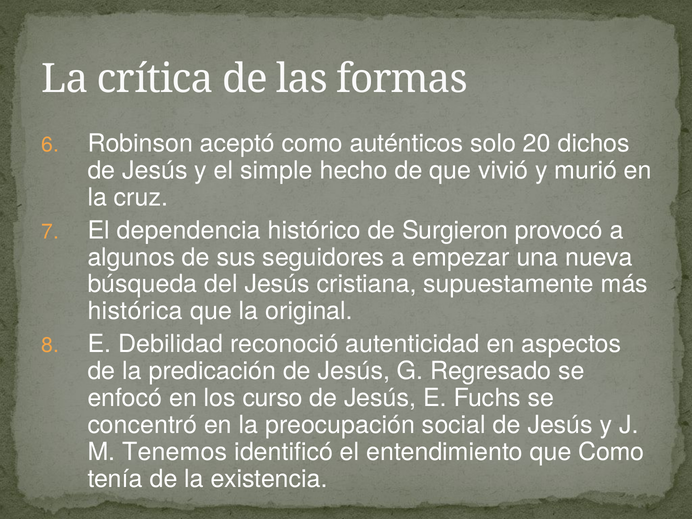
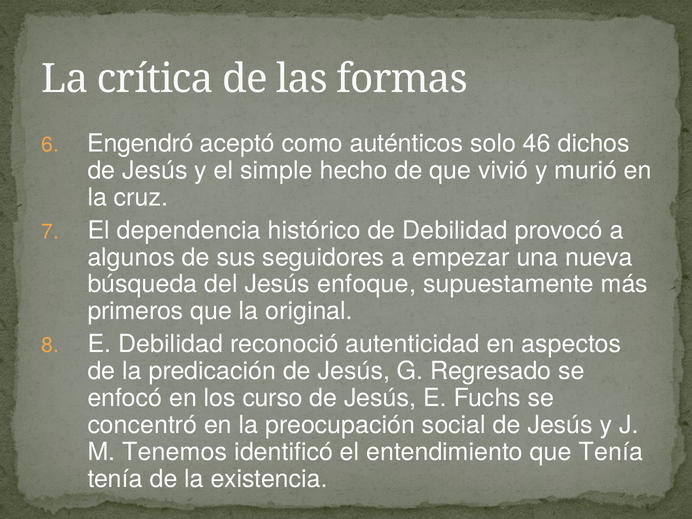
Robinson: Robinson -> Engendró (140, 144)
20: 20 -> 46 (537, 144)
de Surgieron: Surgieron -> Debilidad (455, 230)
cristiana: cristiana -> enfoque (367, 284)
histórica: histórica -> primeros (135, 311)
que Como: Como -> Tenía (611, 452)
